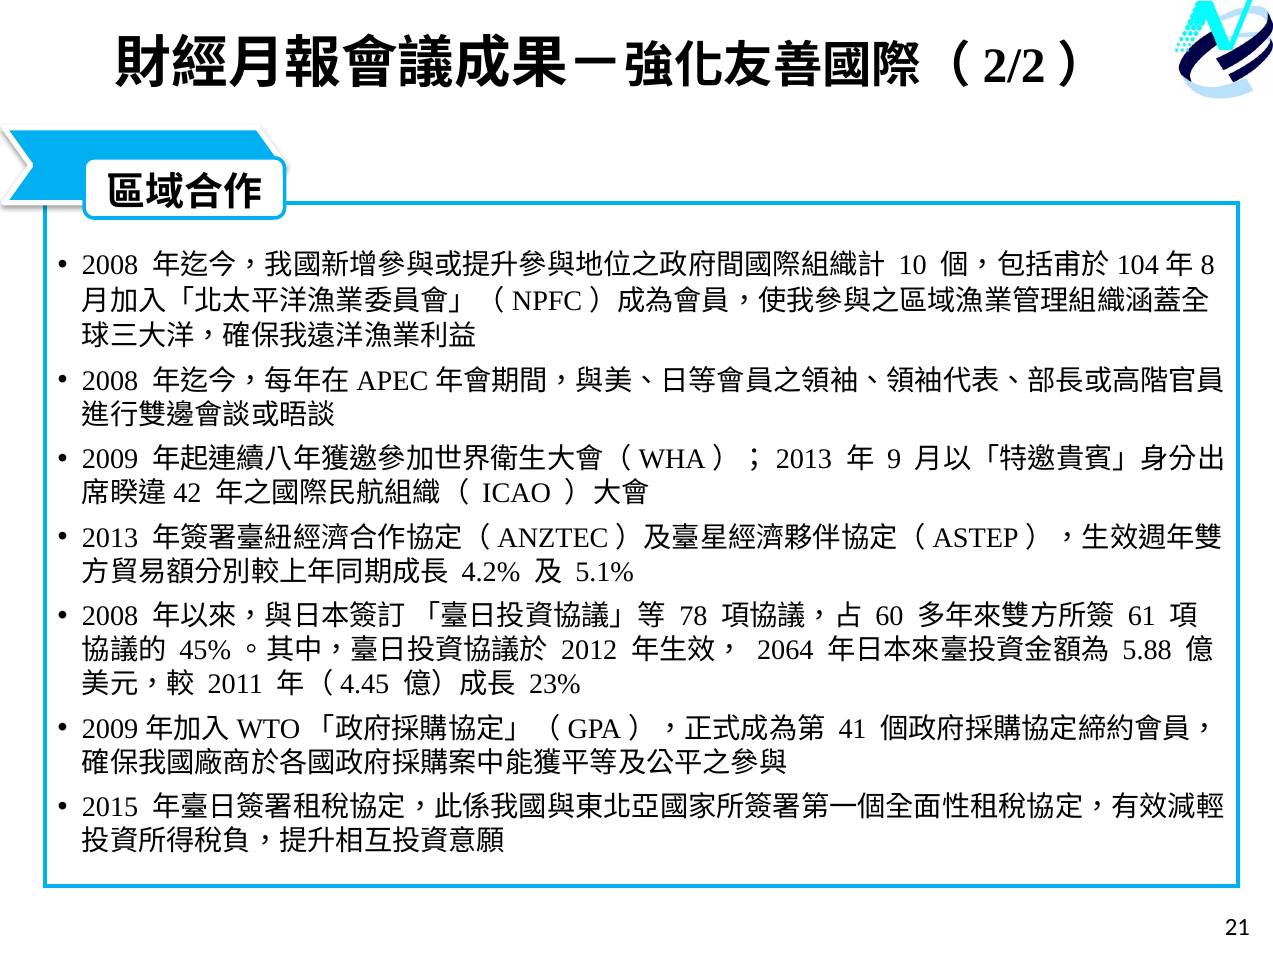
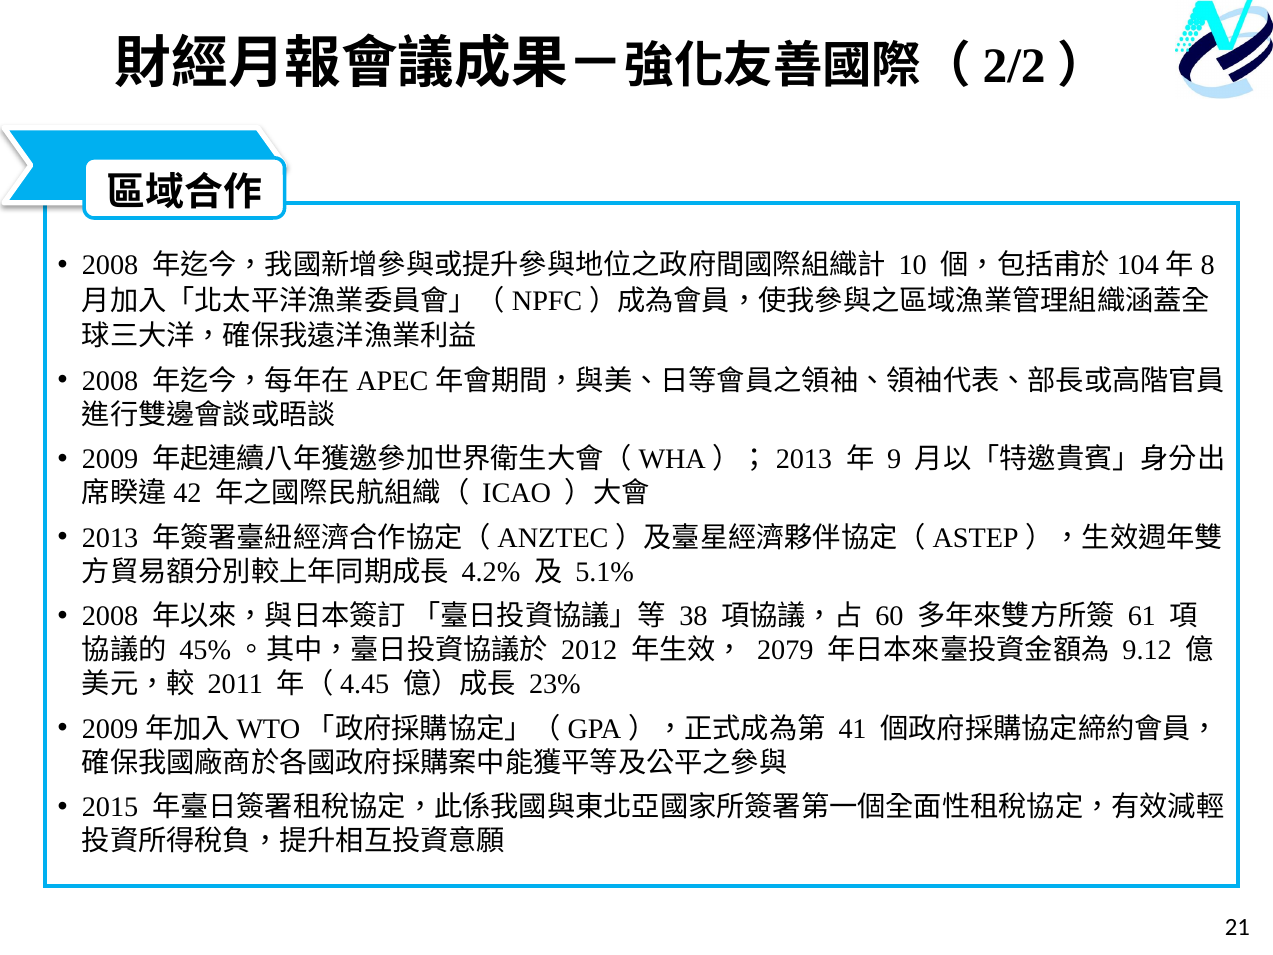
78: 78 -> 38 (693, 616)
2064: 2064 -> 2079 (785, 650)
5.88: 5.88 -> 9.12 (1147, 650)
